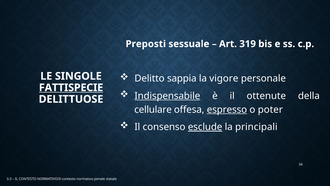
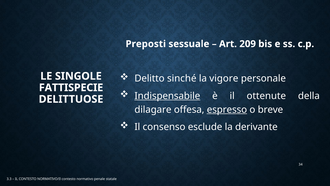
319: 319 -> 209 (248, 44)
sappia: sappia -> sinché (182, 78)
FATTISPECIE underline: present -> none (71, 87)
cellulare: cellulare -> dilagare (153, 109)
poter: poter -> breve (270, 109)
esclude underline: present -> none (205, 127)
principali: principali -> derivante (256, 127)
